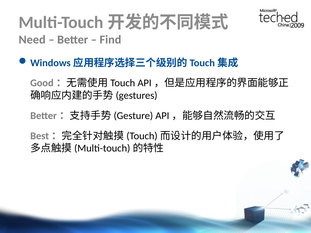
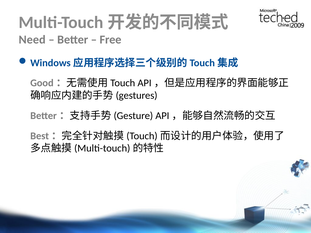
Find: Find -> Free (110, 40)
